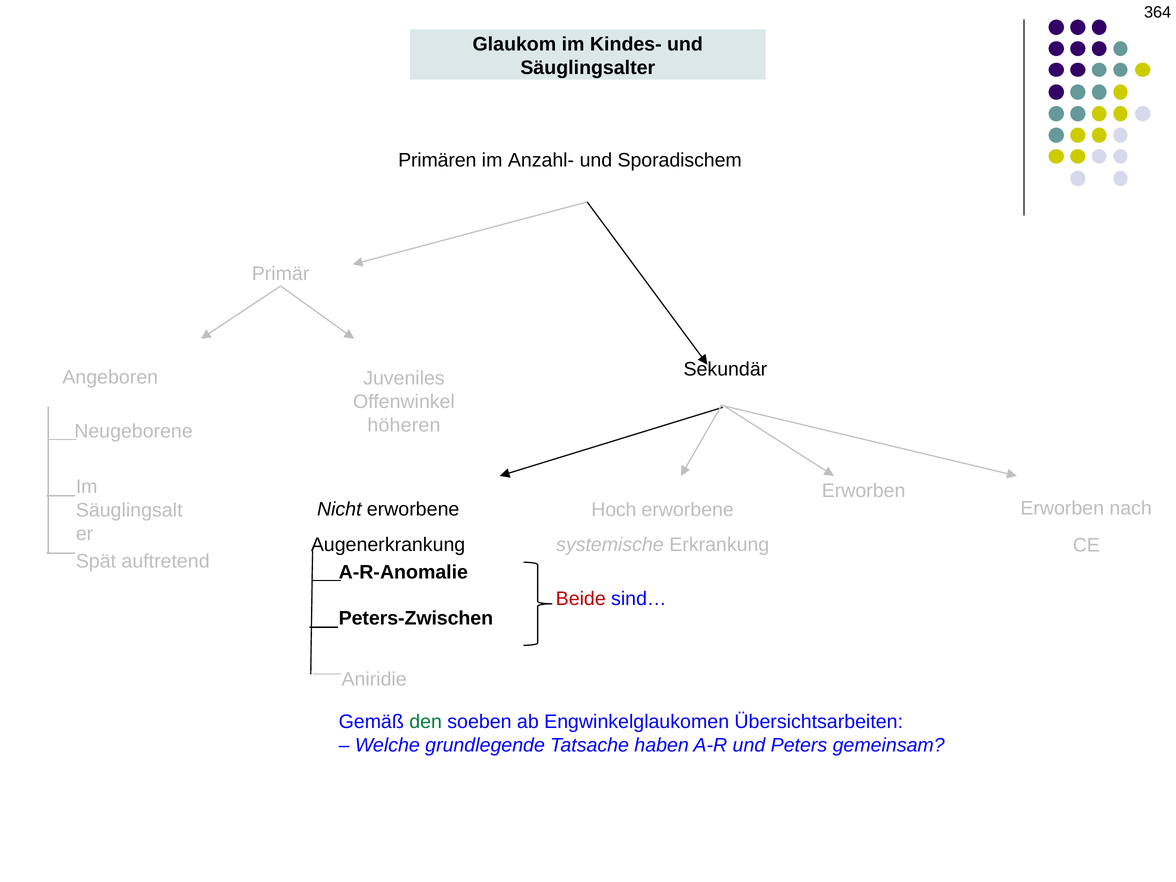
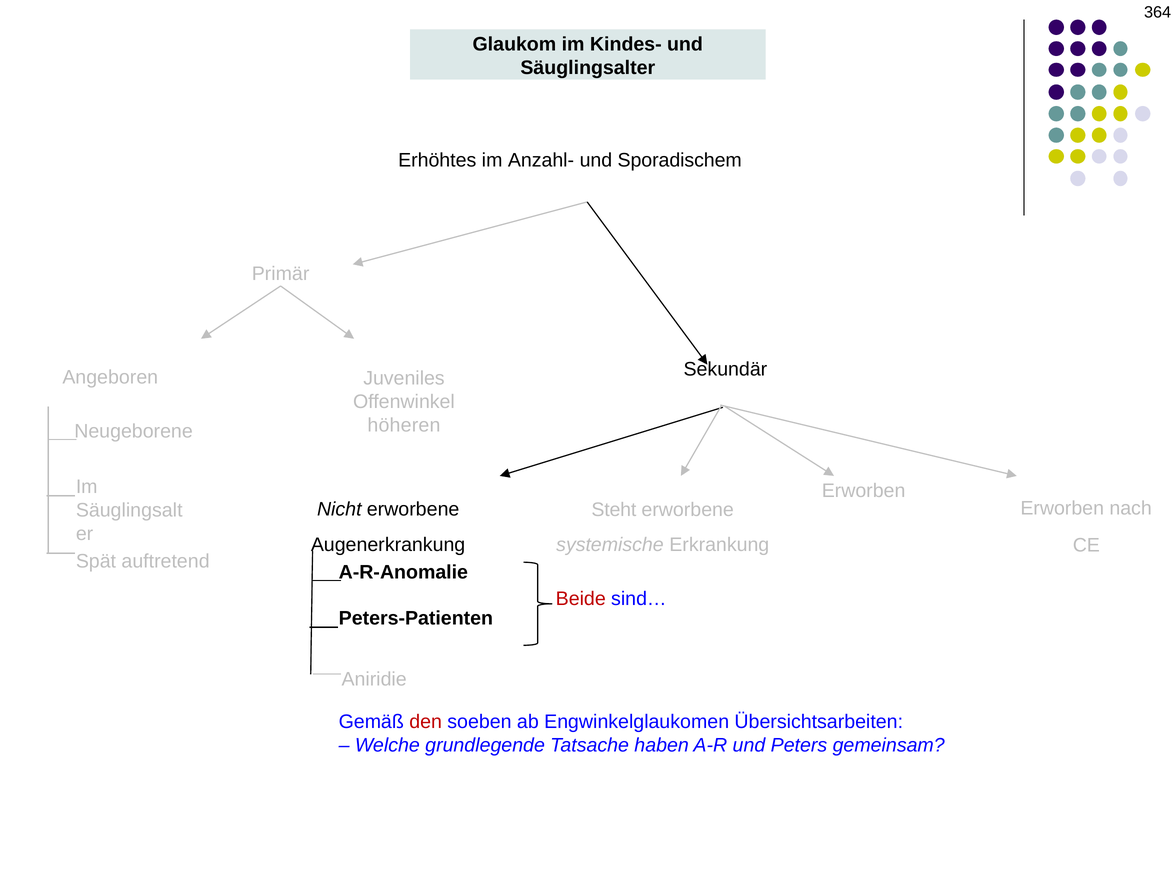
Primären: Primären -> Erhöhtes (437, 160)
Hoch: Hoch -> Steht (614, 510)
Peters-Zwischen: Peters-Zwischen -> Peters-Patienten (416, 618)
den colour: green -> red (426, 722)
